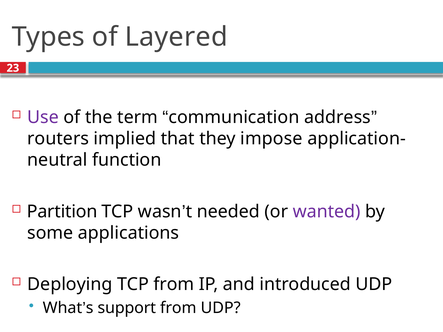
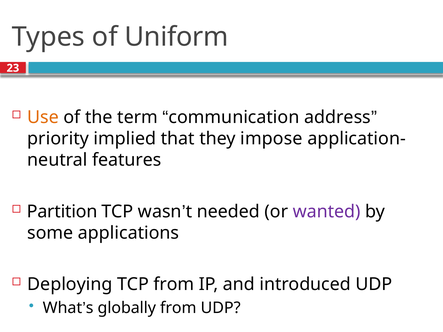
Layered: Layered -> Uniform (176, 37)
Use colour: purple -> orange (43, 117)
routers: routers -> priority (58, 139)
function: function -> features (127, 160)
support: support -> globally (127, 308)
